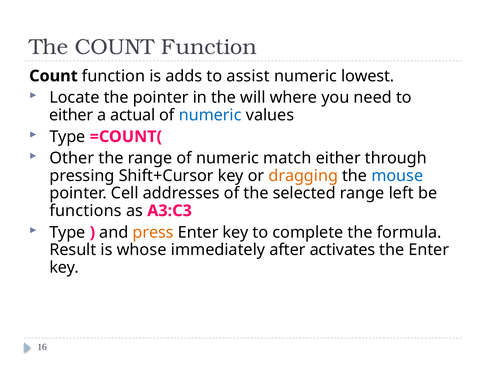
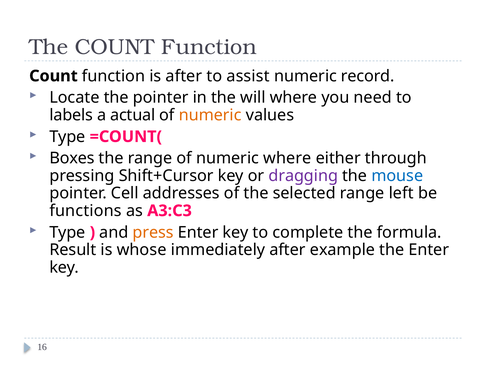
is adds: adds -> after (184, 76)
lowest: lowest -> record (368, 76)
either: either -> labels (71, 115)
numeric colour: blue -> orange (210, 115)
Other: Other -> Boxes (72, 158)
numeric match: match -> where (287, 158)
dragging colour: orange -> purple (303, 176)
activates: activates -> example (342, 250)
